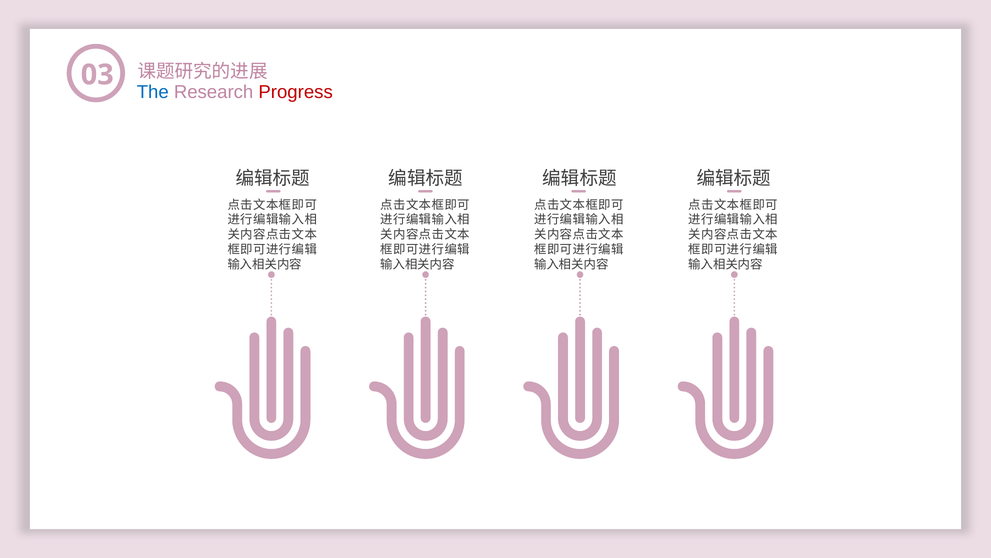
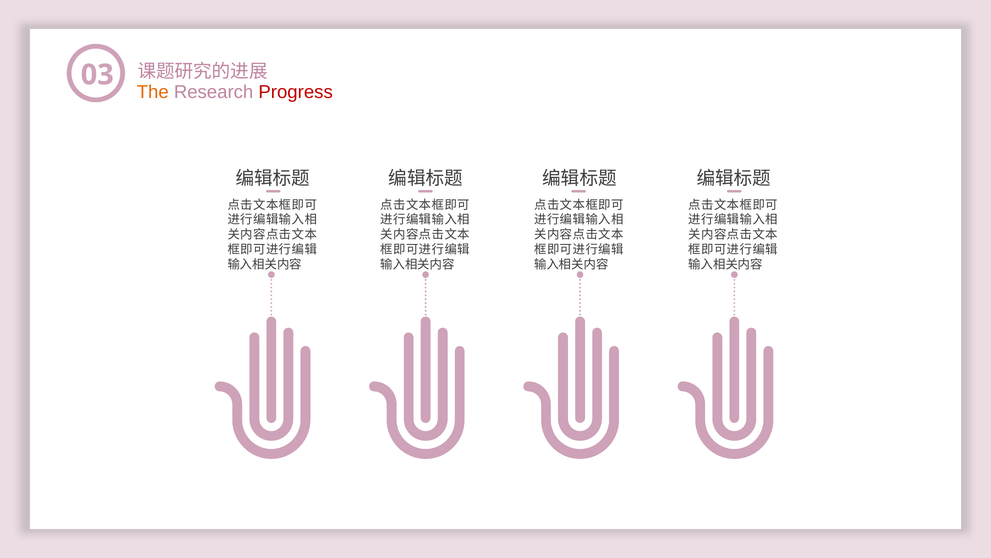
The colour: blue -> orange (153, 92)
